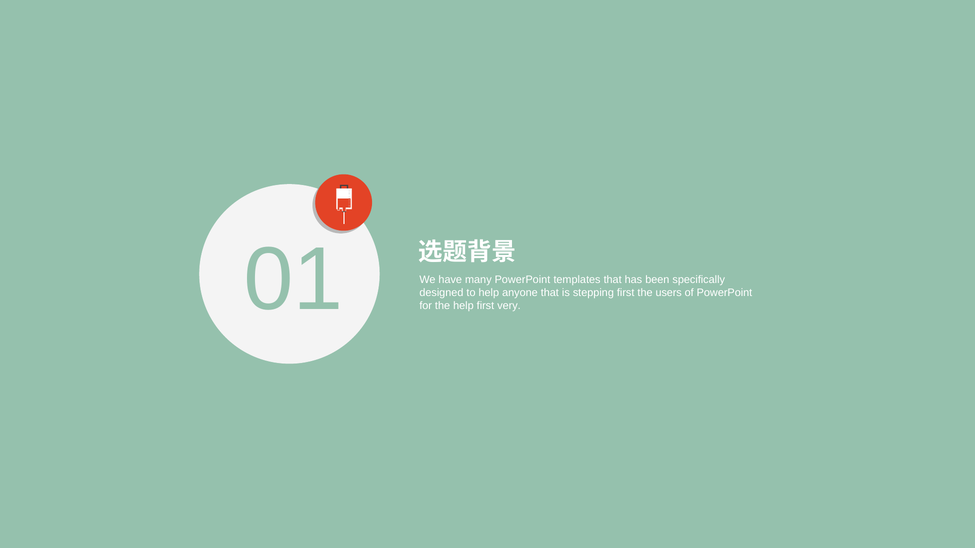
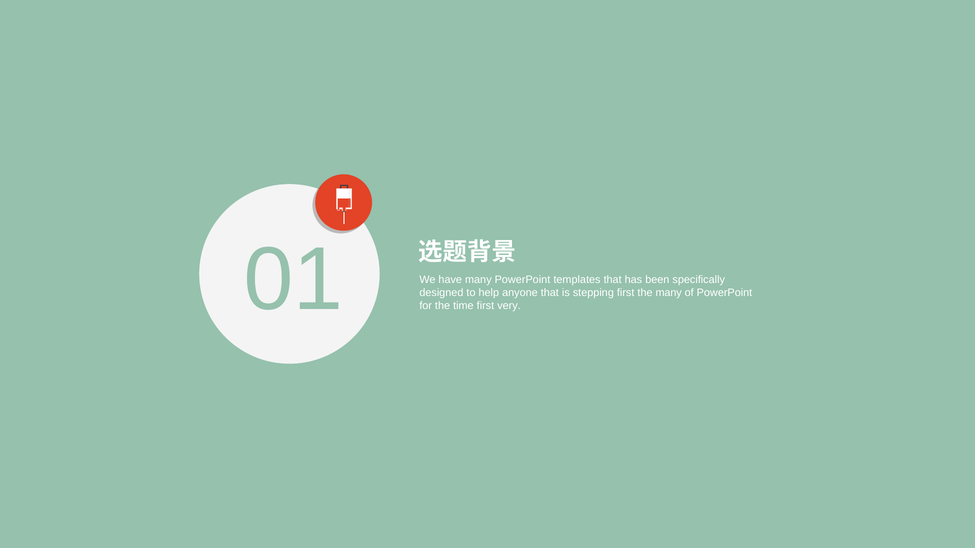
the users: users -> many (669, 293)
the help: help -> time (463, 306)
